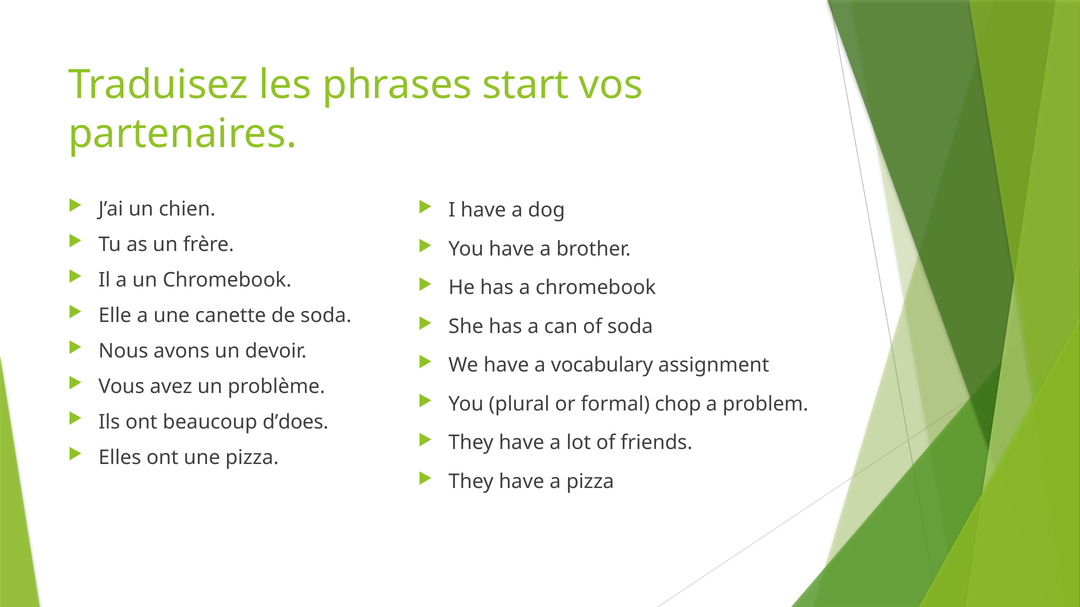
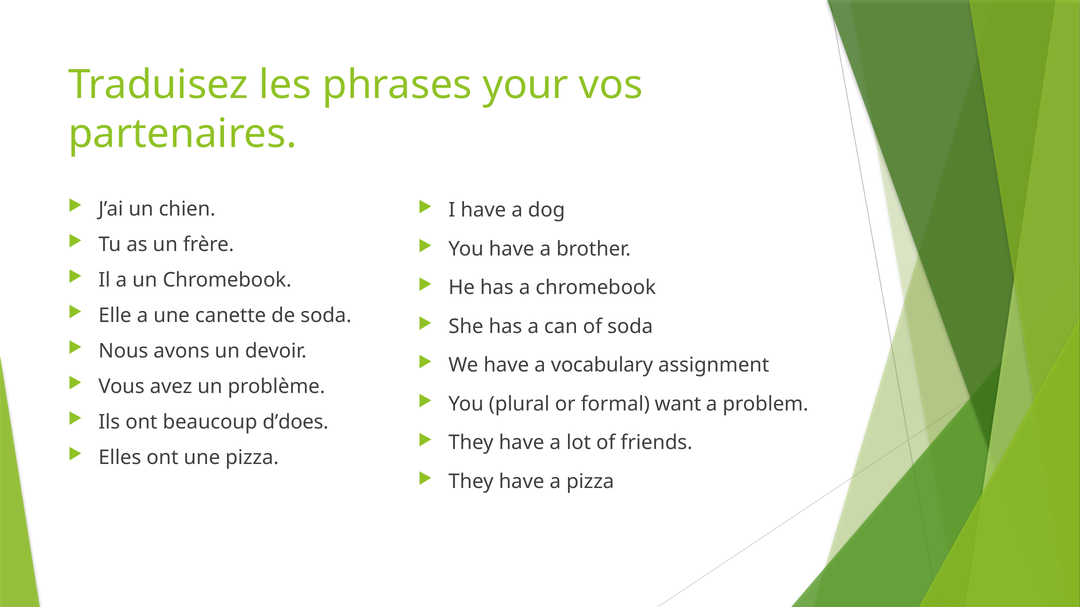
start: start -> your (526, 85)
chop: chop -> want (678, 404)
